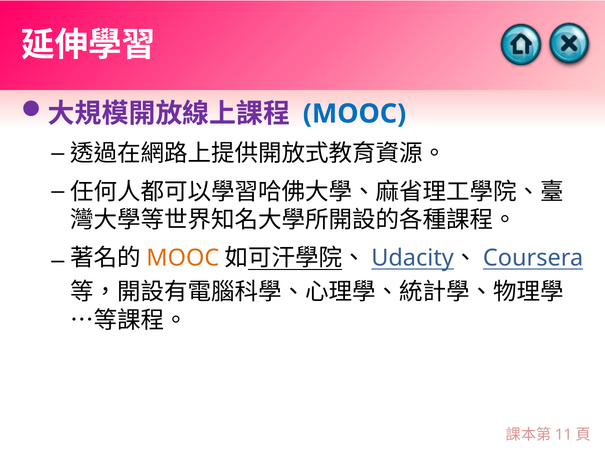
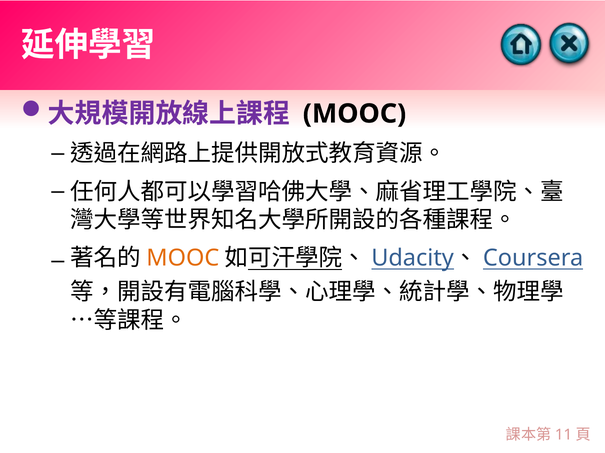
MOOC colour: blue -> black (354, 114)
